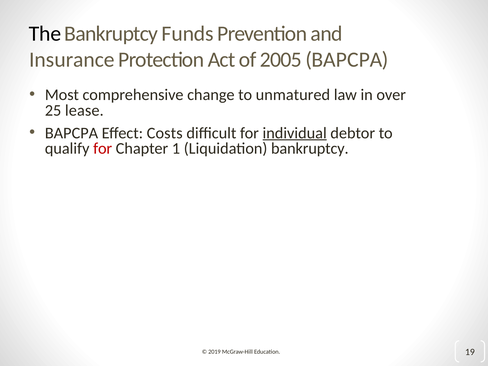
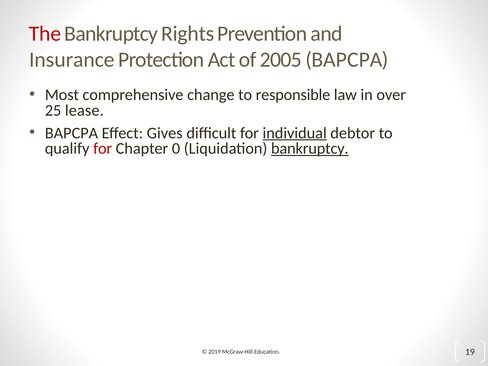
The colour: black -> red (45, 34)
Funds: Funds -> Rights (188, 34)
unmatured: unmatured -> responsible (293, 95)
Costs: Costs -> Gives (165, 133)
1: 1 -> 0 (176, 149)
bankruptcy underline: none -> present (310, 149)
